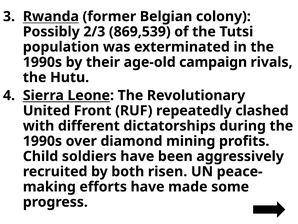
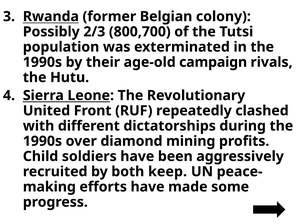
869,539: 869,539 -> 800,700 (140, 32)
risen: risen -> keep (168, 171)
